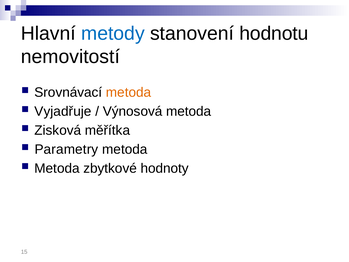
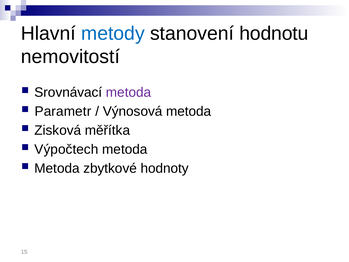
metoda colour: orange -> purple (129, 92)
Vyjadřuje: Vyjadřuje -> Parametr (63, 111)
Parametry: Parametry -> Výpočtech (66, 149)
